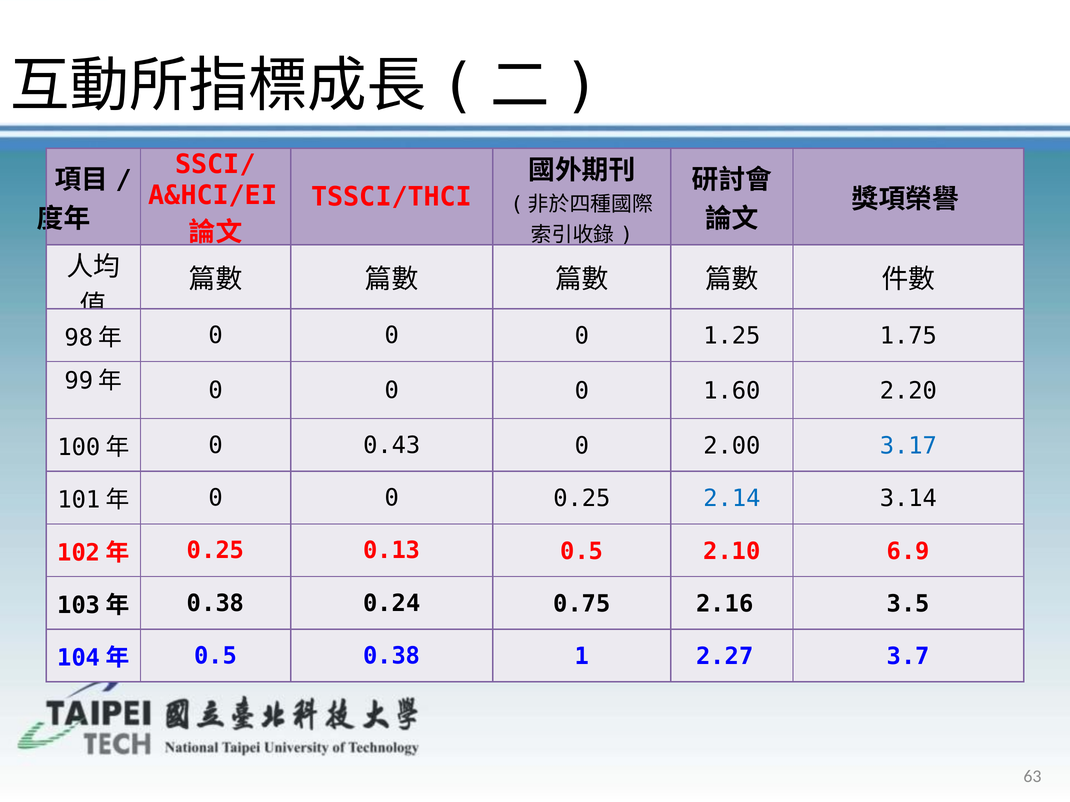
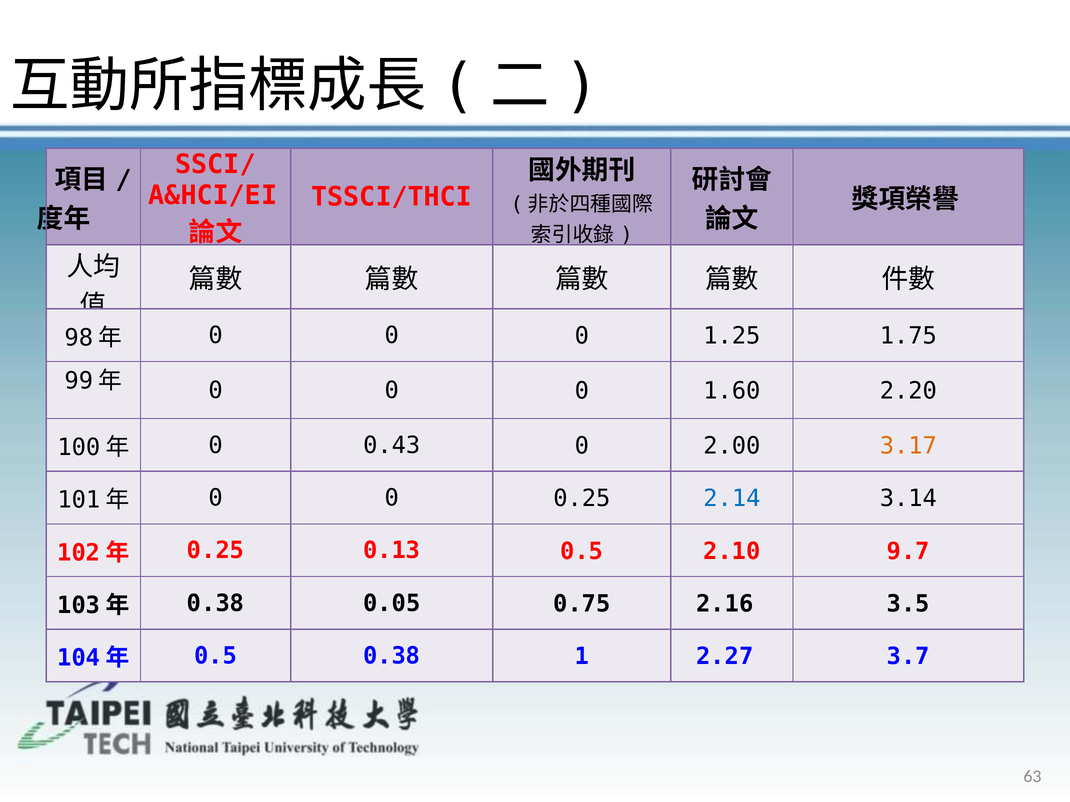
3.17 colour: blue -> orange (908, 446)
6.9: 6.9 -> 9.7 (908, 552)
0.24: 0.24 -> 0.05 (392, 604)
